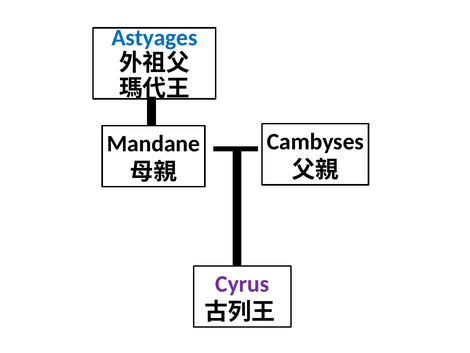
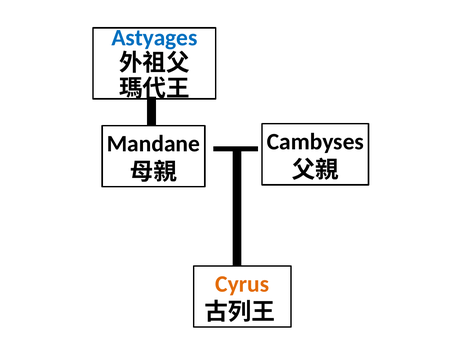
Cyrus colour: purple -> orange (242, 284)
